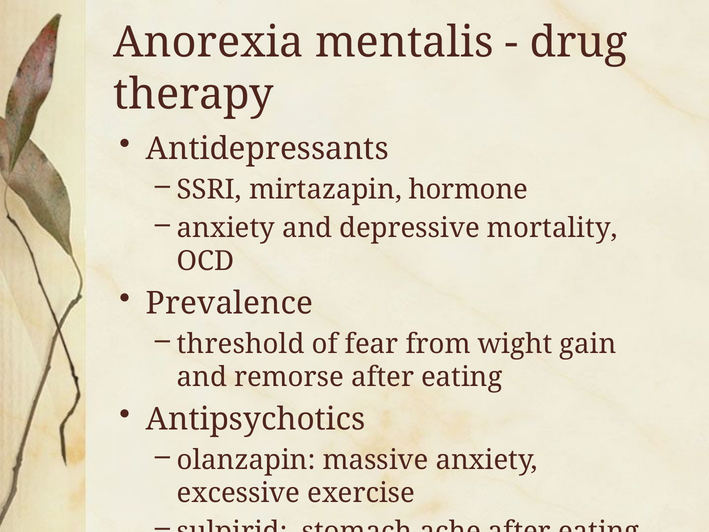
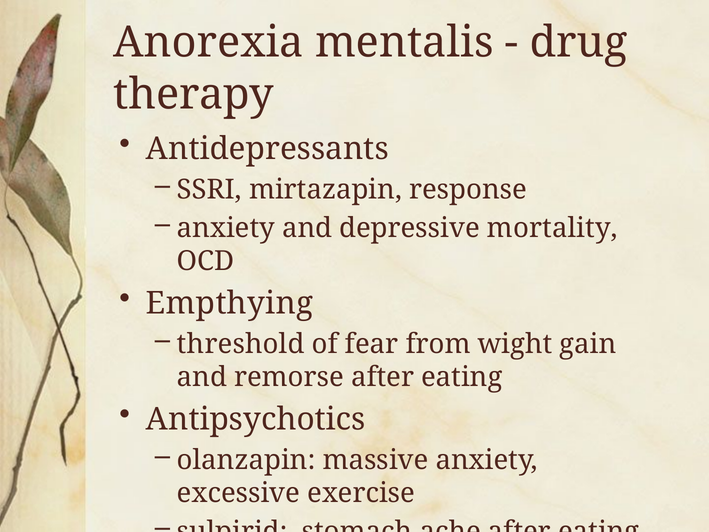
hormone: hormone -> response (468, 189)
Prevalence: Prevalence -> Empthying (230, 303)
